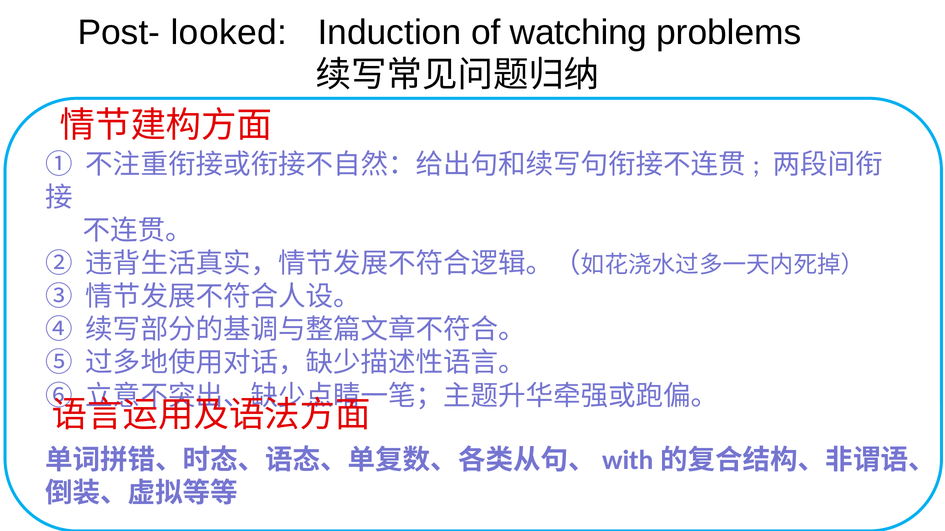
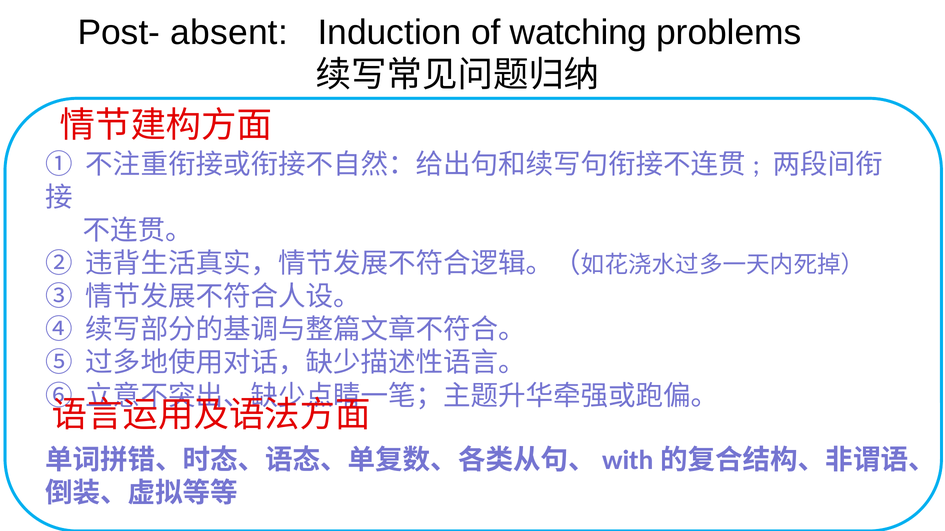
looked: looked -> absent (229, 33)
